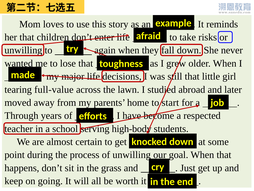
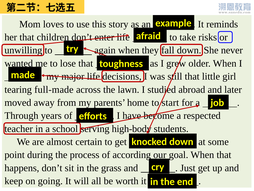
full-value: full-value -> full-made (54, 89)
of unwilling: unwilling -> according (132, 154)
